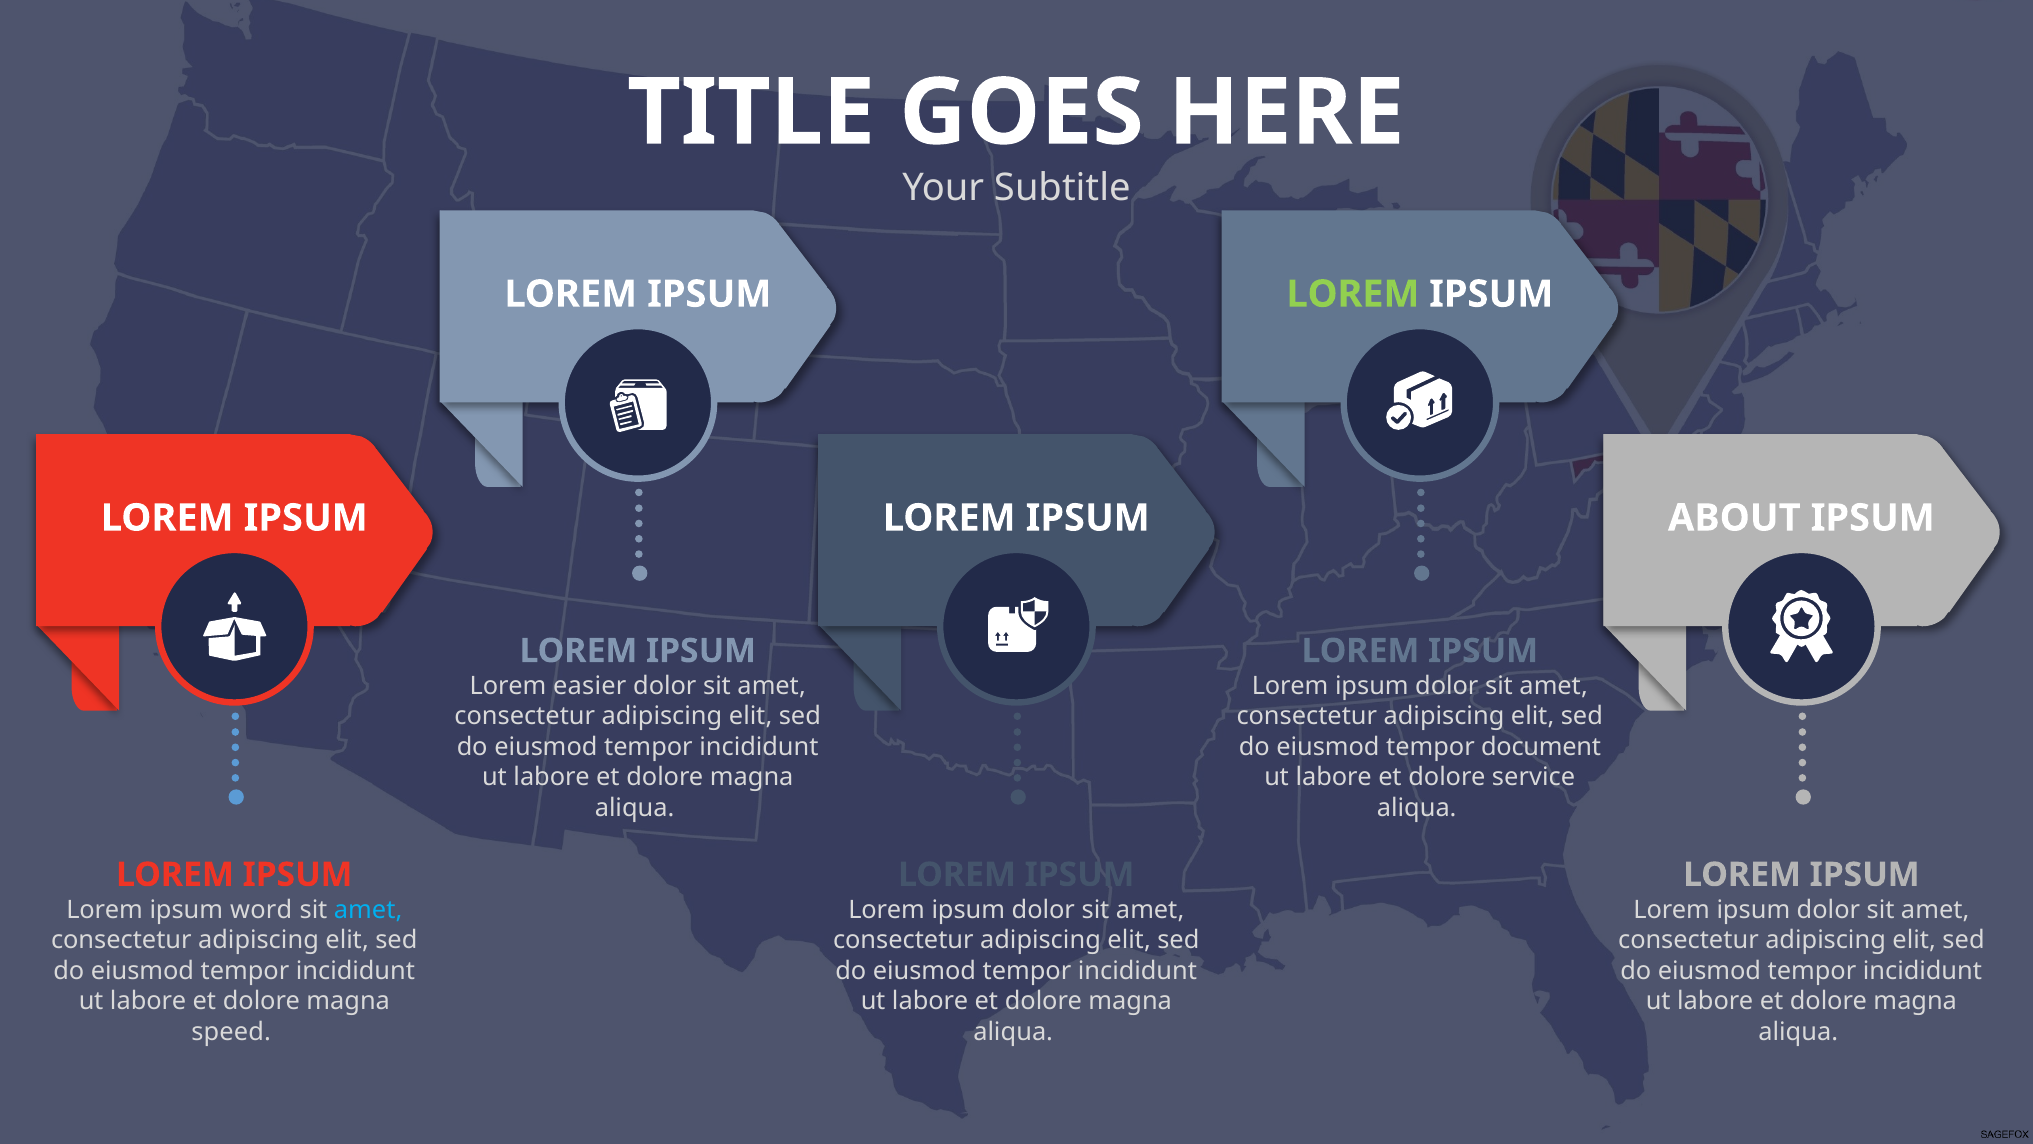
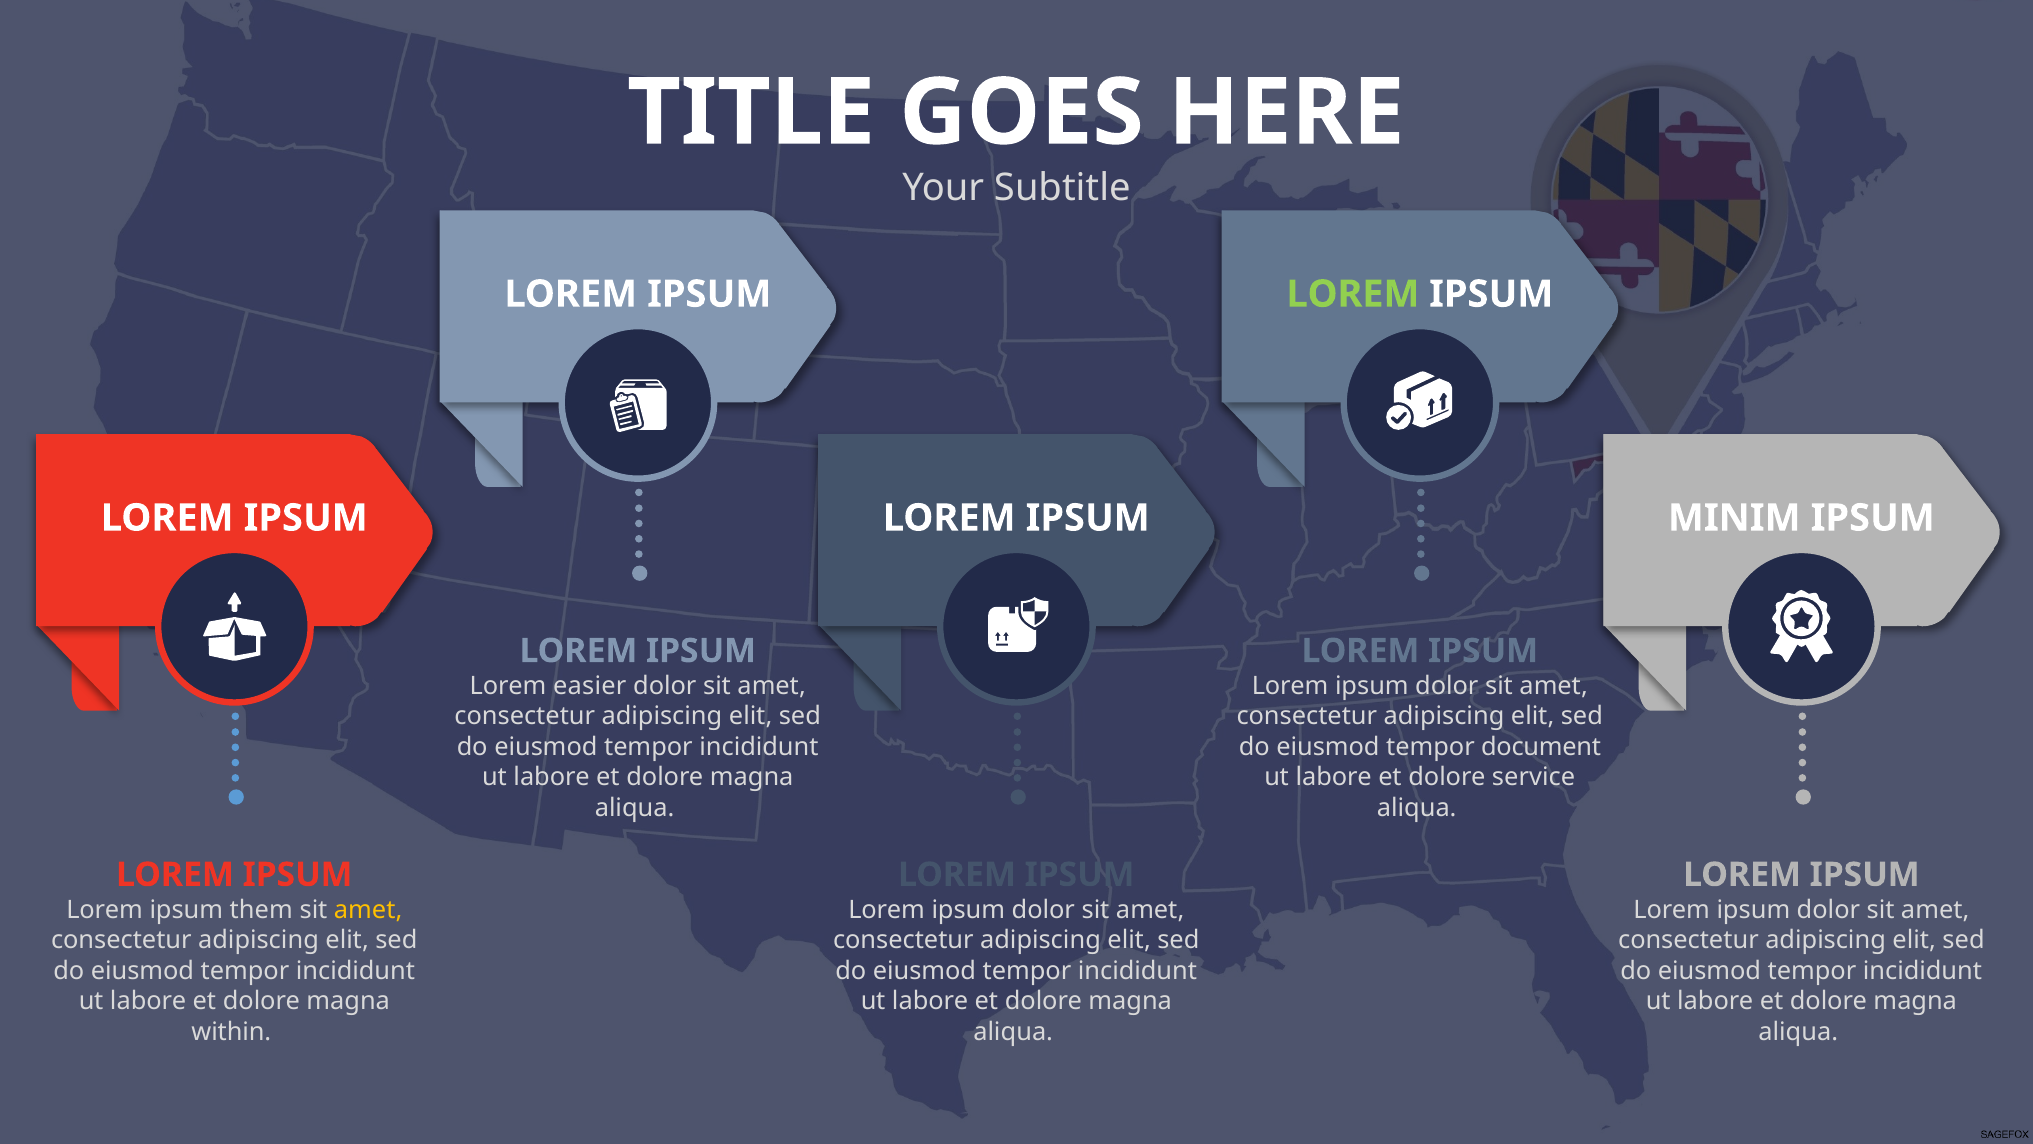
ABOUT: ABOUT -> MINIM (1734, 518)
word: word -> them (261, 909)
amet colour: light blue -> yellow (368, 909)
speed: speed -> within (231, 1031)
